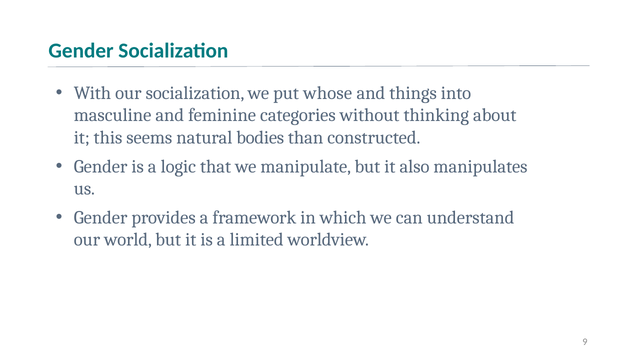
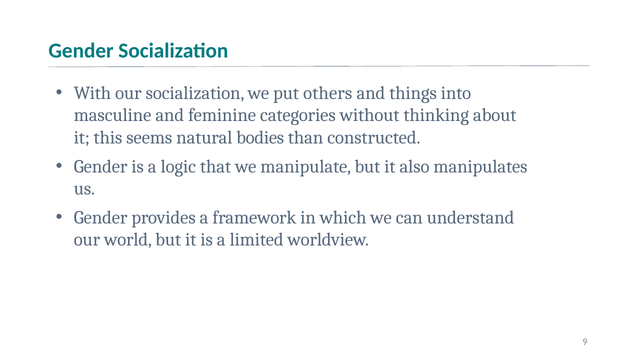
whose: whose -> others (328, 93)
